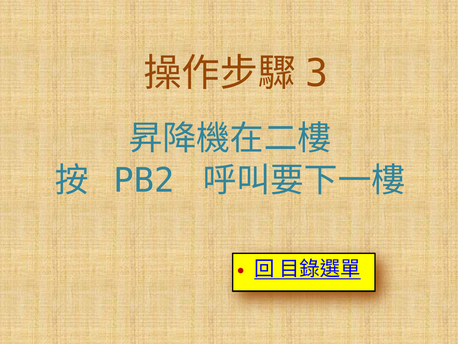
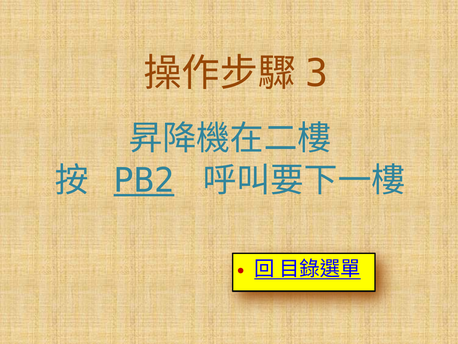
PB2 underline: none -> present (144, 180)
